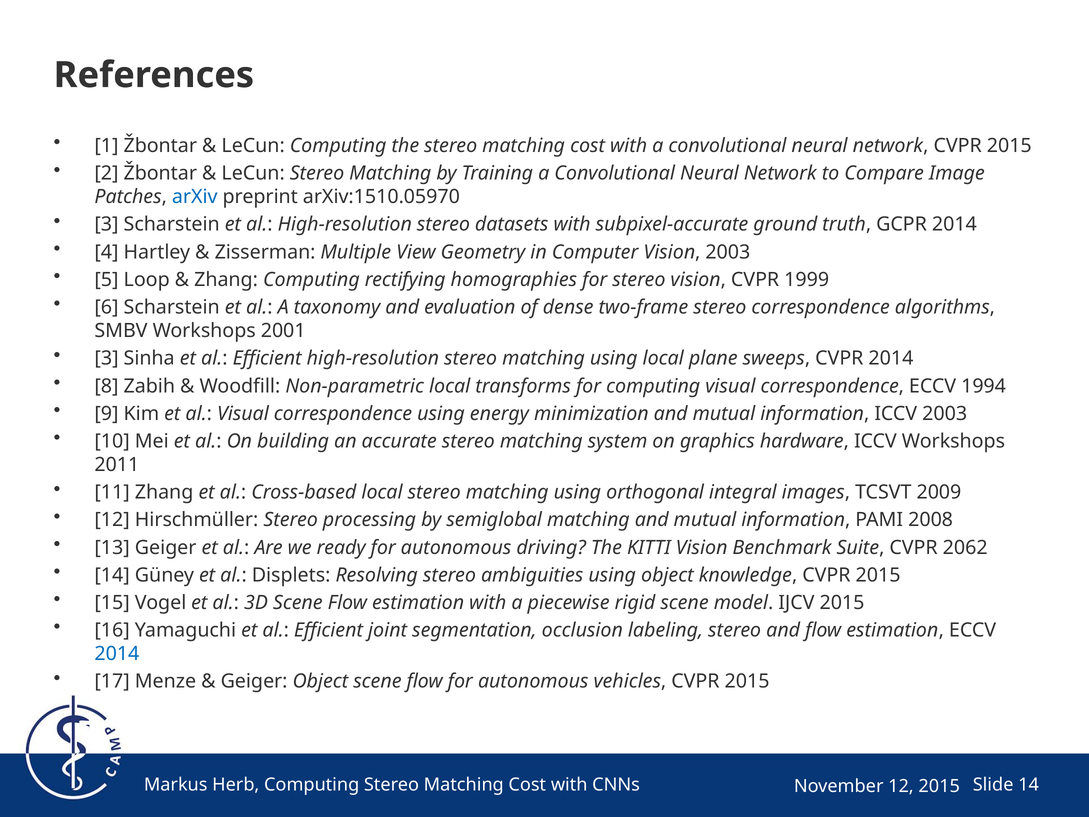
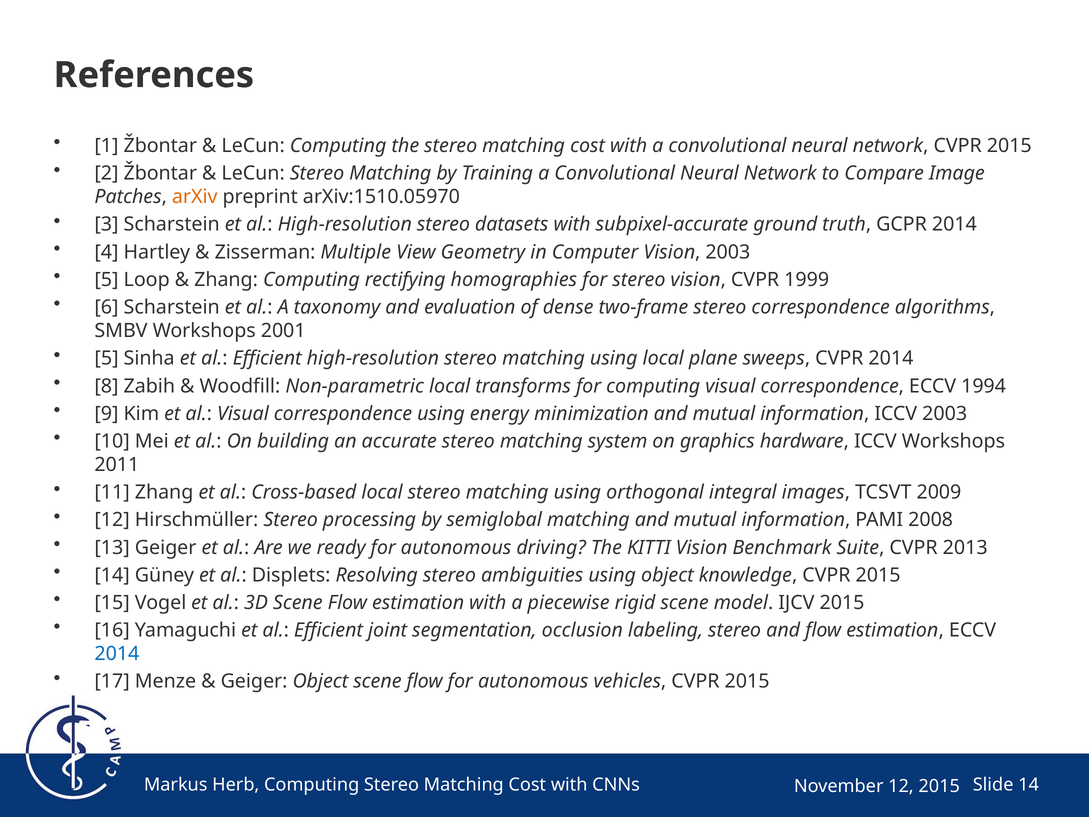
arXiv colour: blue -> orange (195, 197)
3: 3 -> 5 (107, 358)
2062: 2062 -> 2013 (965, 547)
